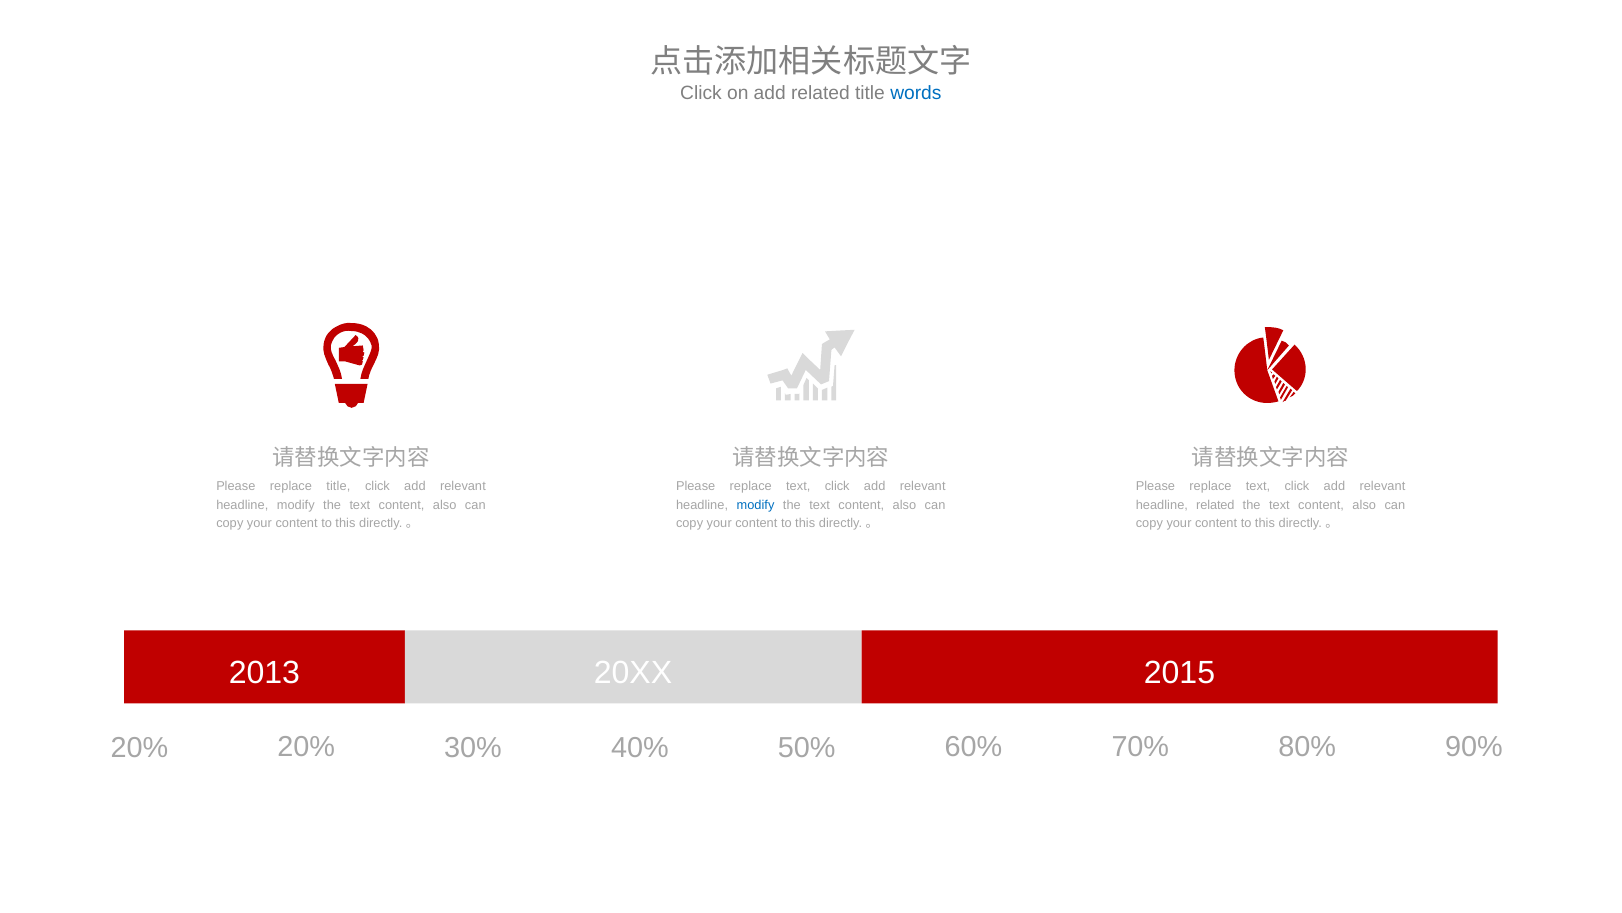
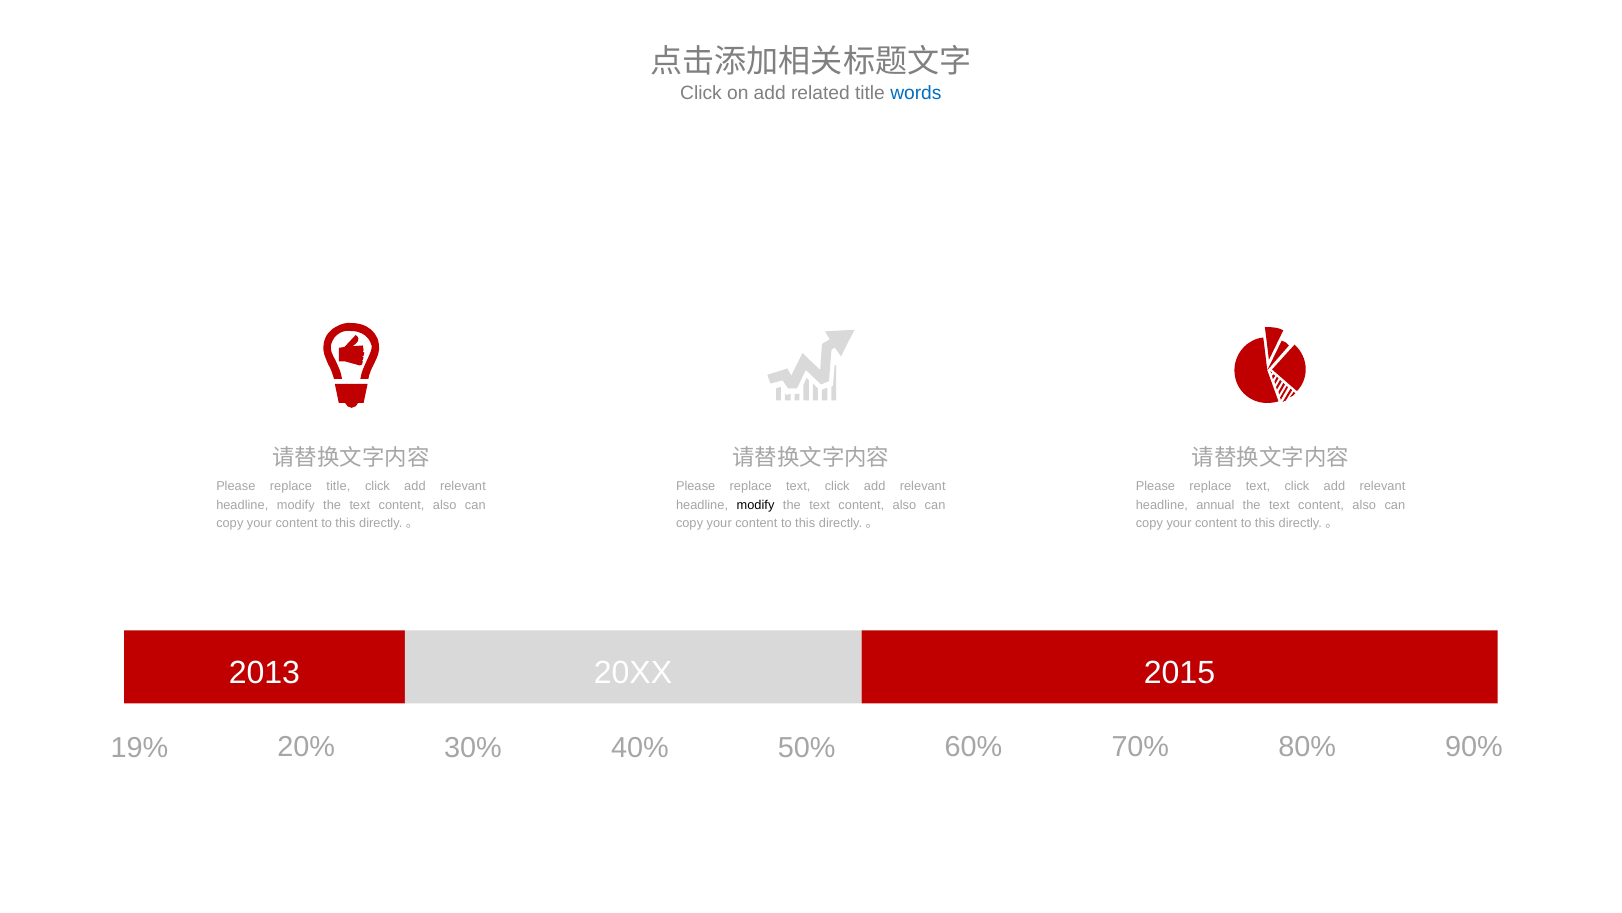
modify colour: blue -> black (756, 504)
headline related: related -> annual (1215, 504)
20%: 20% -> 19% (139, 747)
